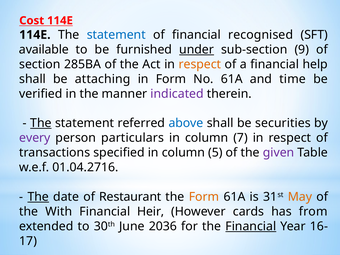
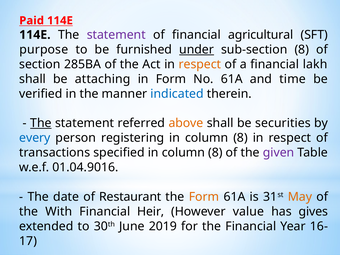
Cost: Cost -> Paid (32, 21)
statement colour: blue -> purple (116, 35)
recognised: recognised -> agricultural (261, 35)
available: available -> purpose (44, 50)
sub-section 9: 9 -> 8 (302, 50)
help: help -> lakh (315, 64)
indicated colour: purple -> blue (177, 94)
above colour: blue -> orange (186, 123)
every colour: purple -> blue (35, 138)
particulars: particulars -> registering (133, 138)
7: 7 -> 8 (241, 138)
specified in column 5: 5 -> 8 (215, 153)
01.04.2716: 01.04.2716 -> 01.04.9016 (85, 167)
The underline: present -> none (38, 197)
cards: cards -> value (248, 212)
from: from -> gives (313, 212)
2036: 2036 -> 2019 (163, 226)
Financial underline: present -> none (251, 226)
